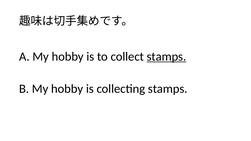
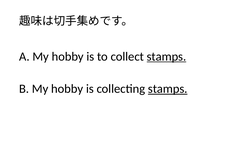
stamps underline: none -> present (168, 89)
